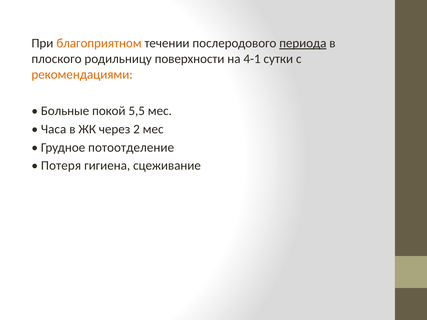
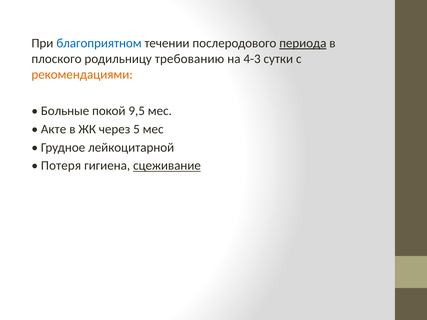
благоприятном colour: orange -> blue (99, 43)
поверхности: поверхности -> требованию (189, 59)
4-1: 4-1 -> 4-3 (252, 59)
5,5: 5,5 -> 9,5 (137, 111)
Часа: Часа -> Акте (54, 129)
2: 2 -> 5 (137, 129)
потоотделение: потоотделение -> лейкоцитарной (131, 148)
сцеживание underline: none -> present (167, 166)
